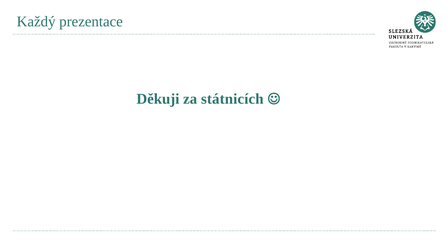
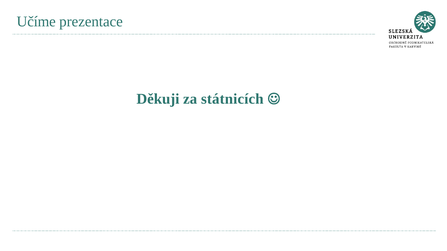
Každý: Každý -> Učíme (36, 22)
